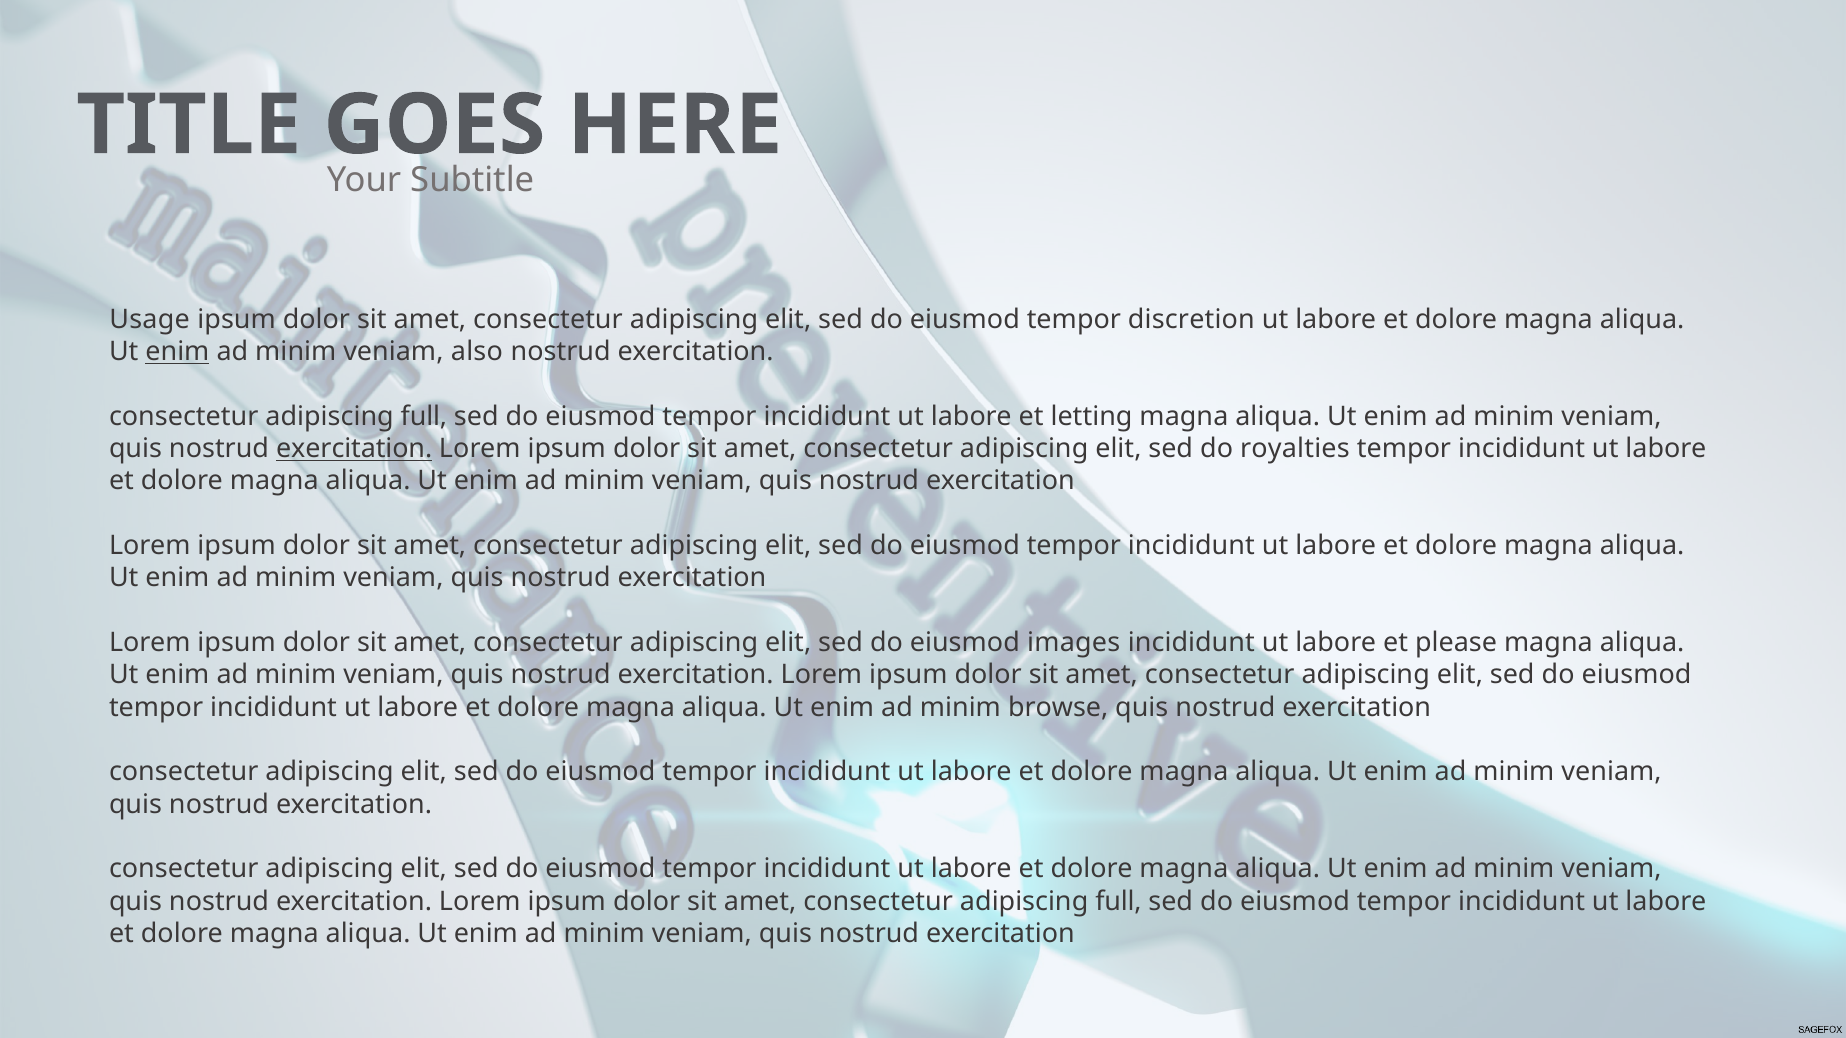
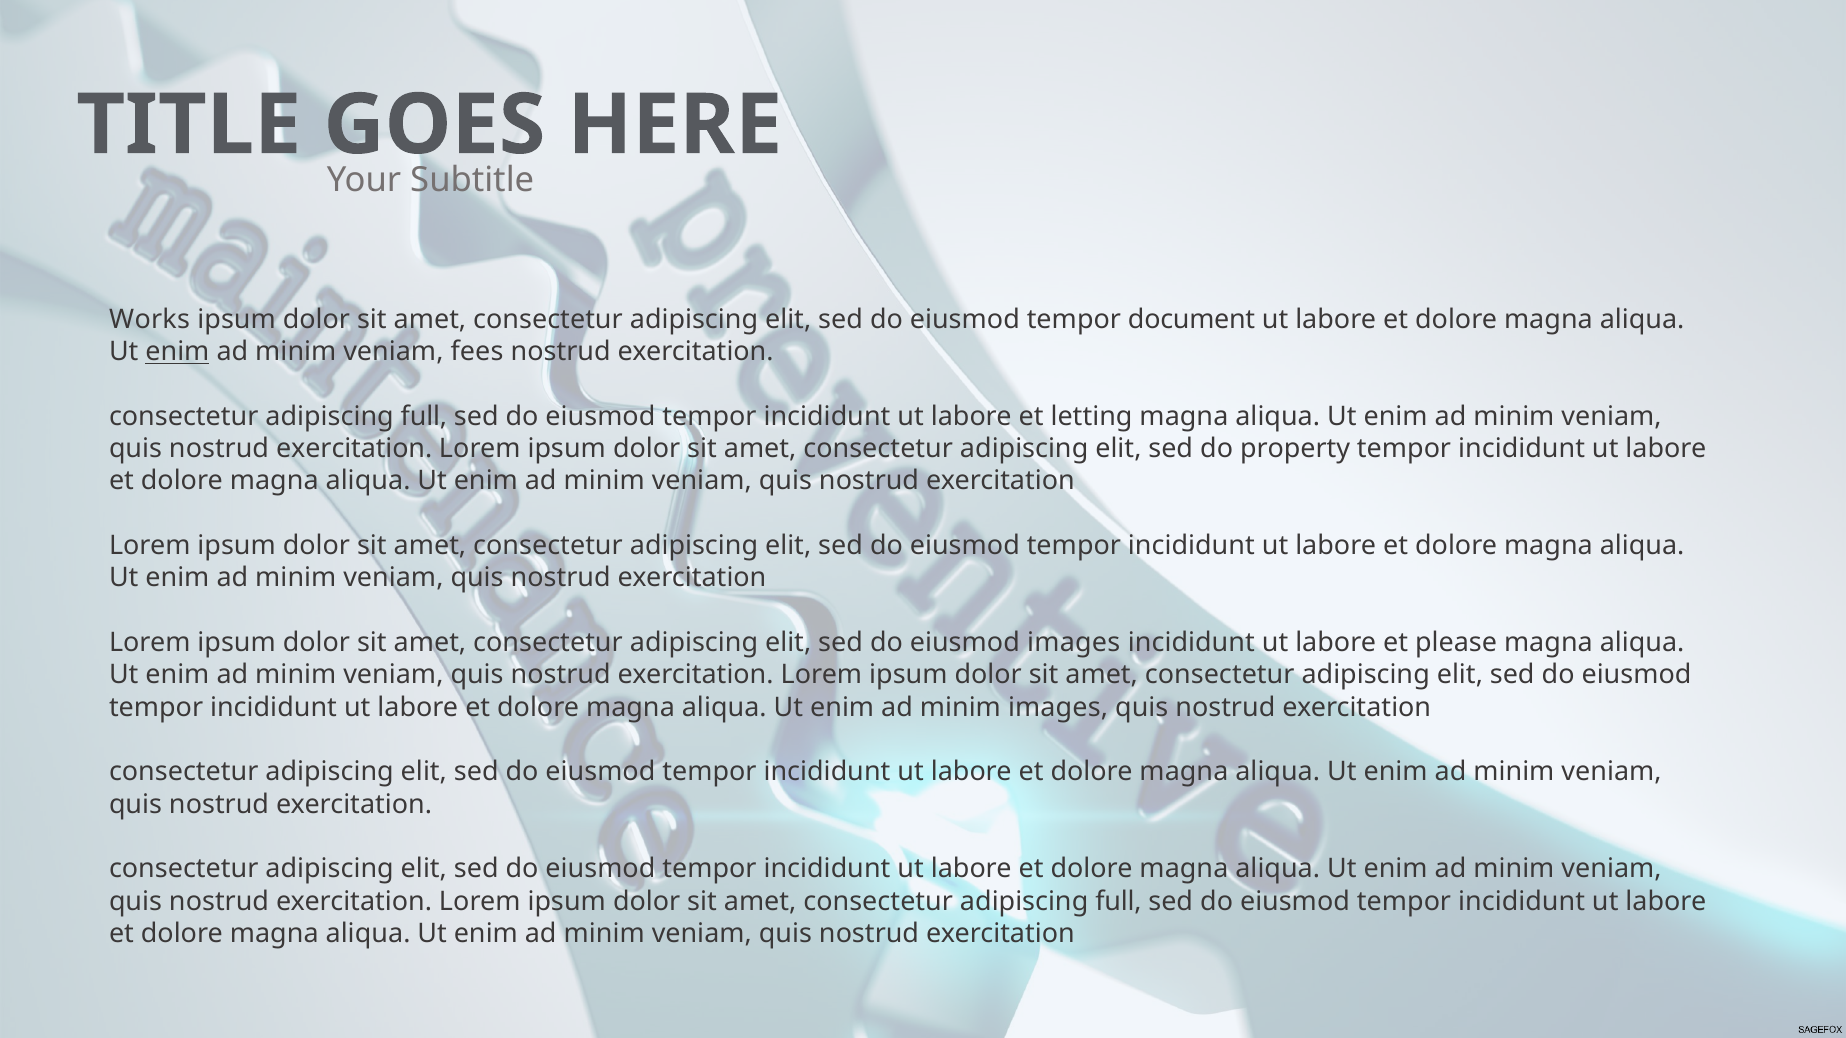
Usage: Usage -> Works (150, 320)
discretion: discretion -> document (1192, 320)
also: also -> fees (477, 352)
exercitation underline: present -> none (354, 449)
royalties: royalties -> property (1295, 449)
minim browse: browse -> images (1058, 708)
